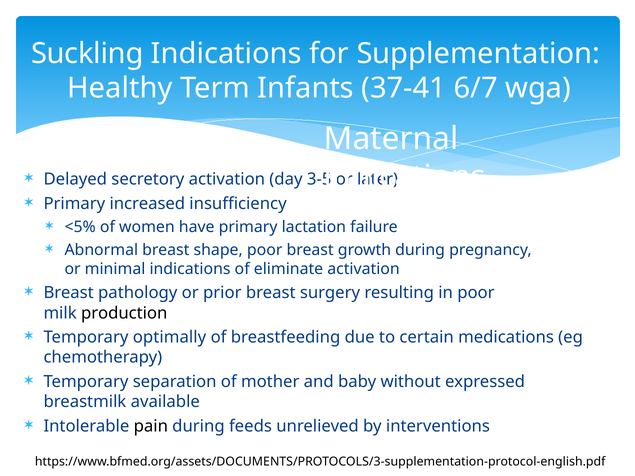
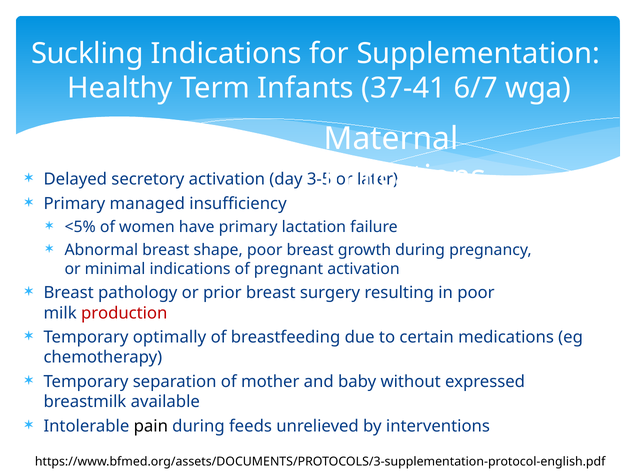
increased: increased -> managed (147, 204)
eliminate: eliminate -> pregnant (289, 269)
production colour: black -> red (124, 313)
